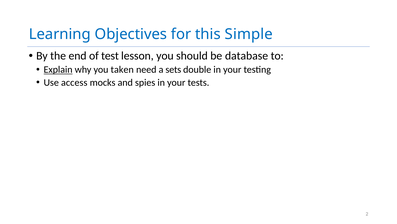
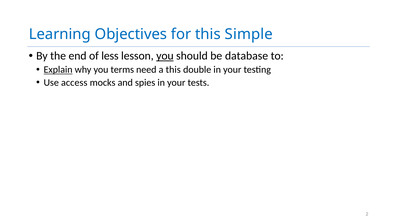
test: test -> less (110, 56)
you underline: none -> present (165, 56)
taken: taken -> terms (122, 69)
a sets: sets -> this (173, 69)
